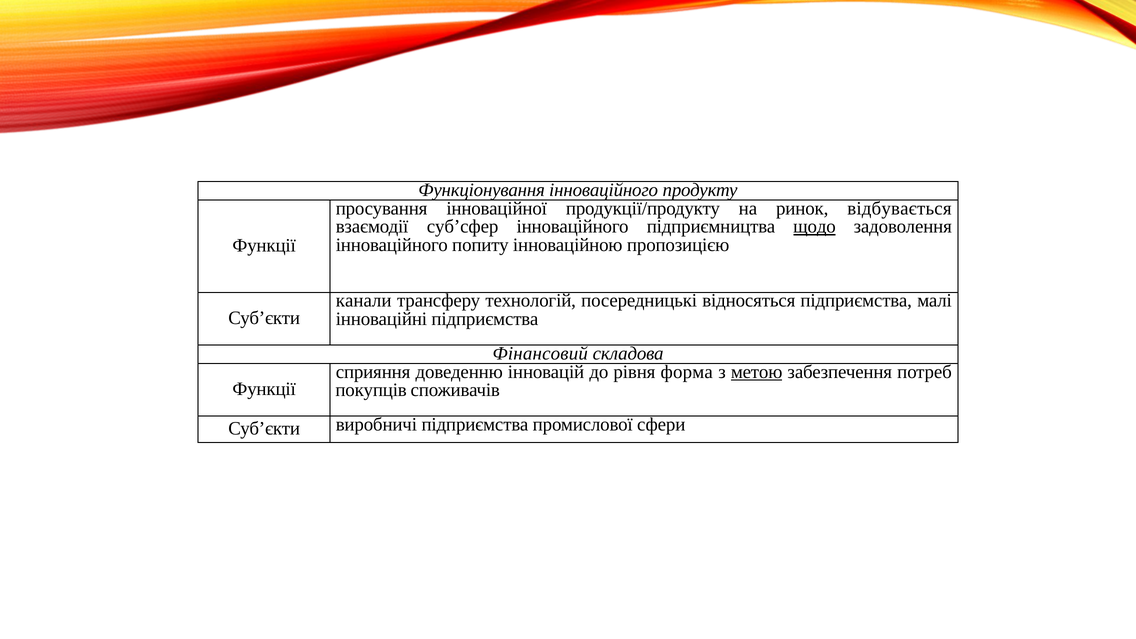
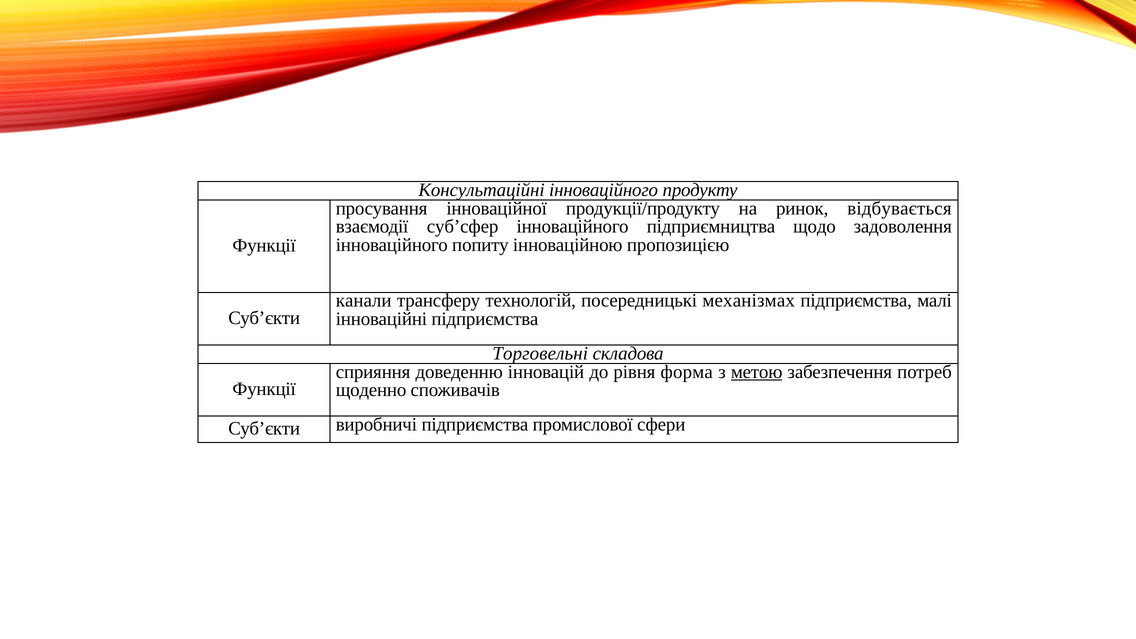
Функціонування: Функціонування -> Консультаційні (482, 190)
щодо underline: present -> none (815, 227)
відносяться: відносяться -> механізмах (749, 301)
Фінансовий: Фінансовий -> Торговельні (540, 354)
покупців: покупців -> щоденно (371, 390)
